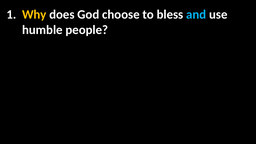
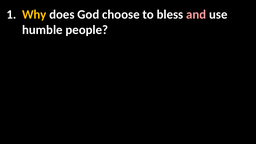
and colour: light blue -> pink (196, 15)
